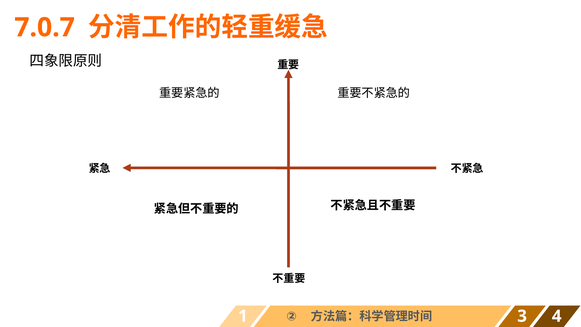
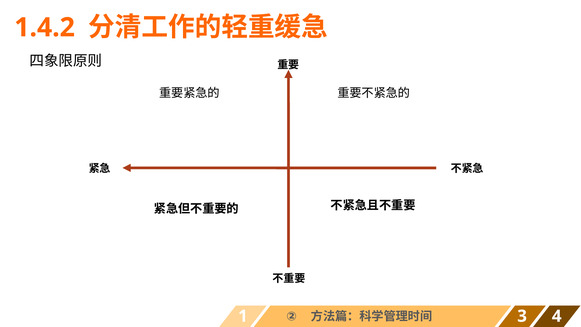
7.0.7: 7.0.7 -> 1.4.2 (45, 27)
